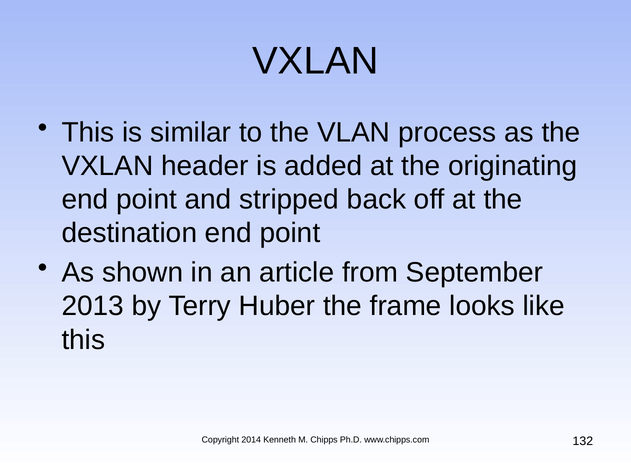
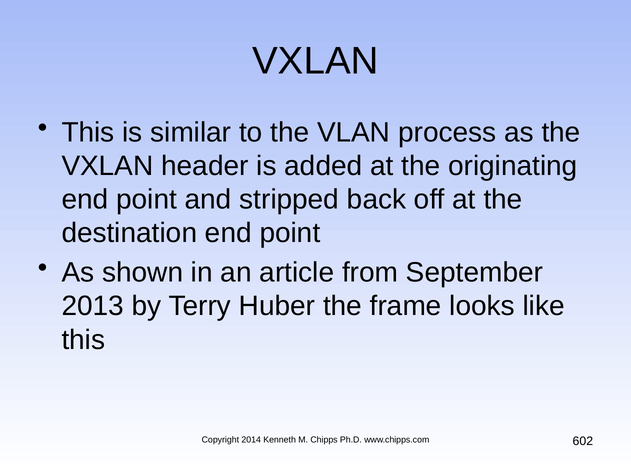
132: 132 -> 602 (583, 441)
